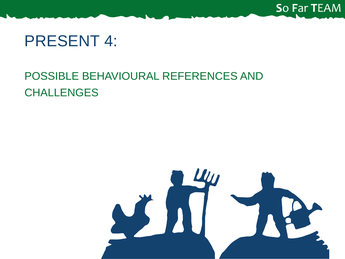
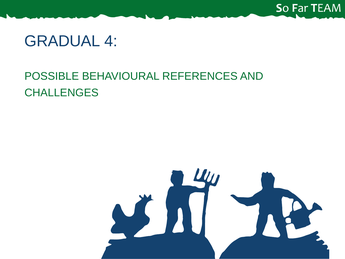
PRESENT: PRESENT -> GRADUAL (62, 41)
